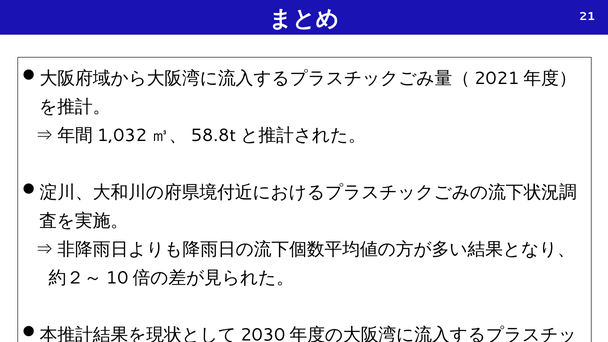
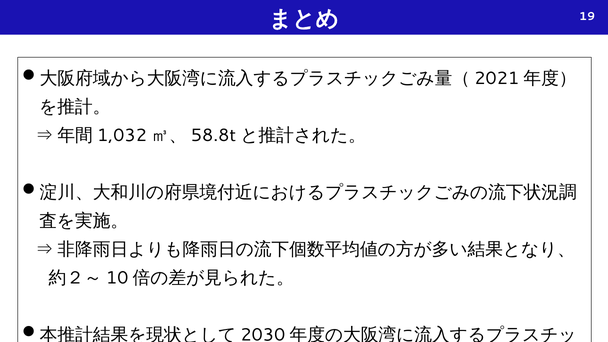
21: 21 -> 19 (587, 16)
